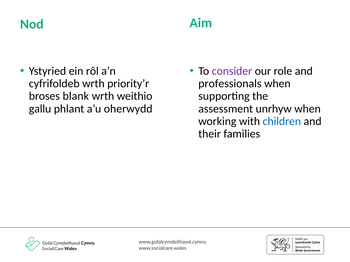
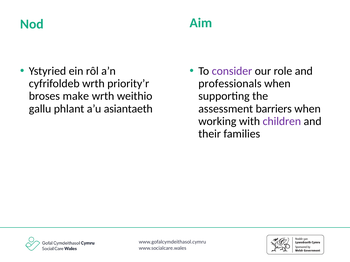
blank: blank -> make (76, 96)
oherwydd: oherwydd -> asiantaeth (128, 109)
unrhyw: unrhyw -> barriers (274, 109)
children colour: blue -> purple (282, 122)
